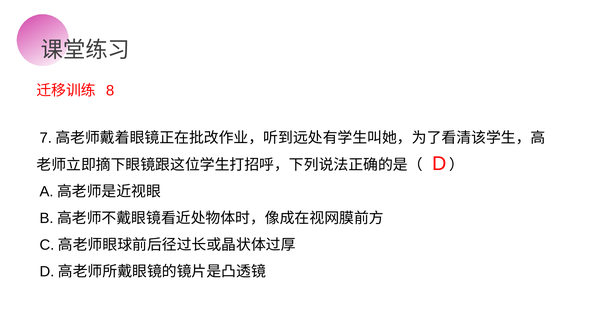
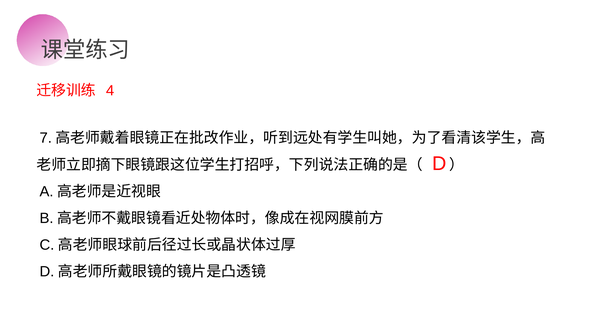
8: 8 -> 4 (110, 91)
